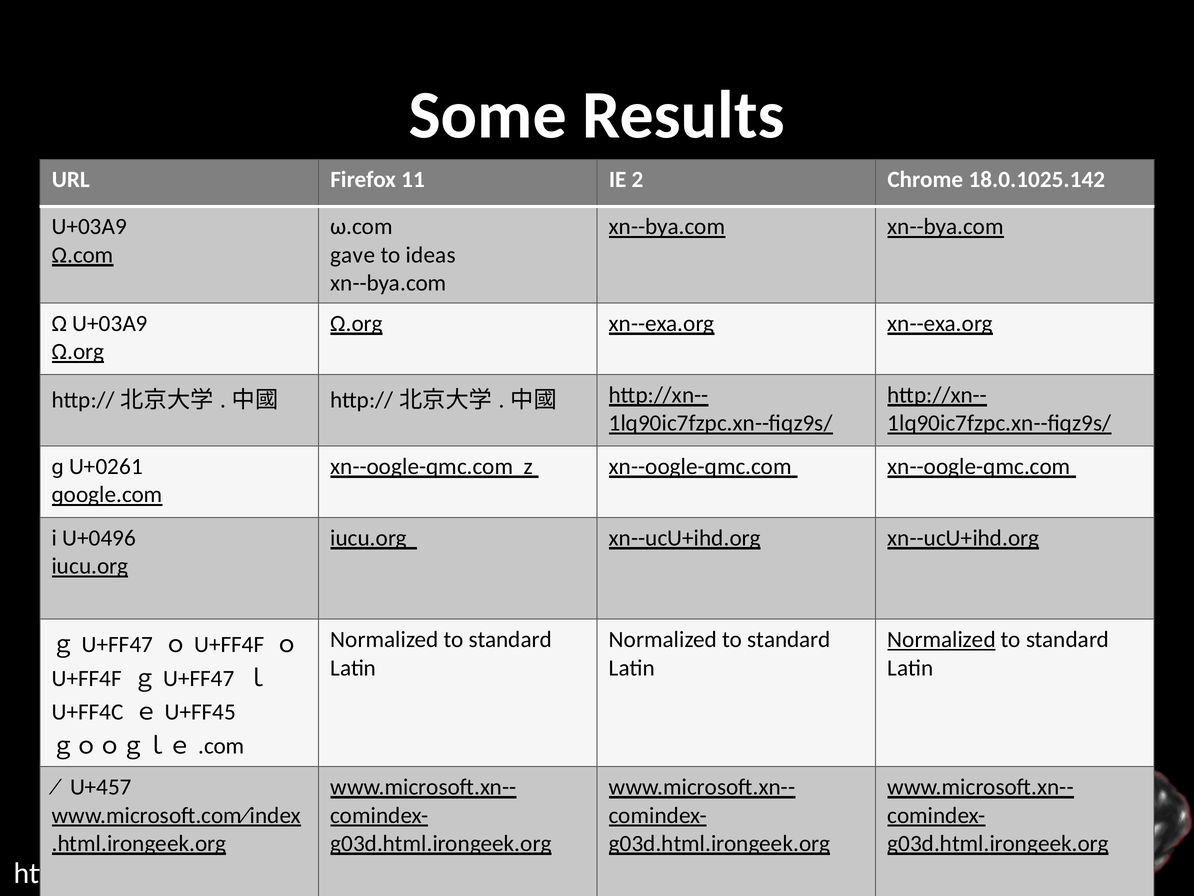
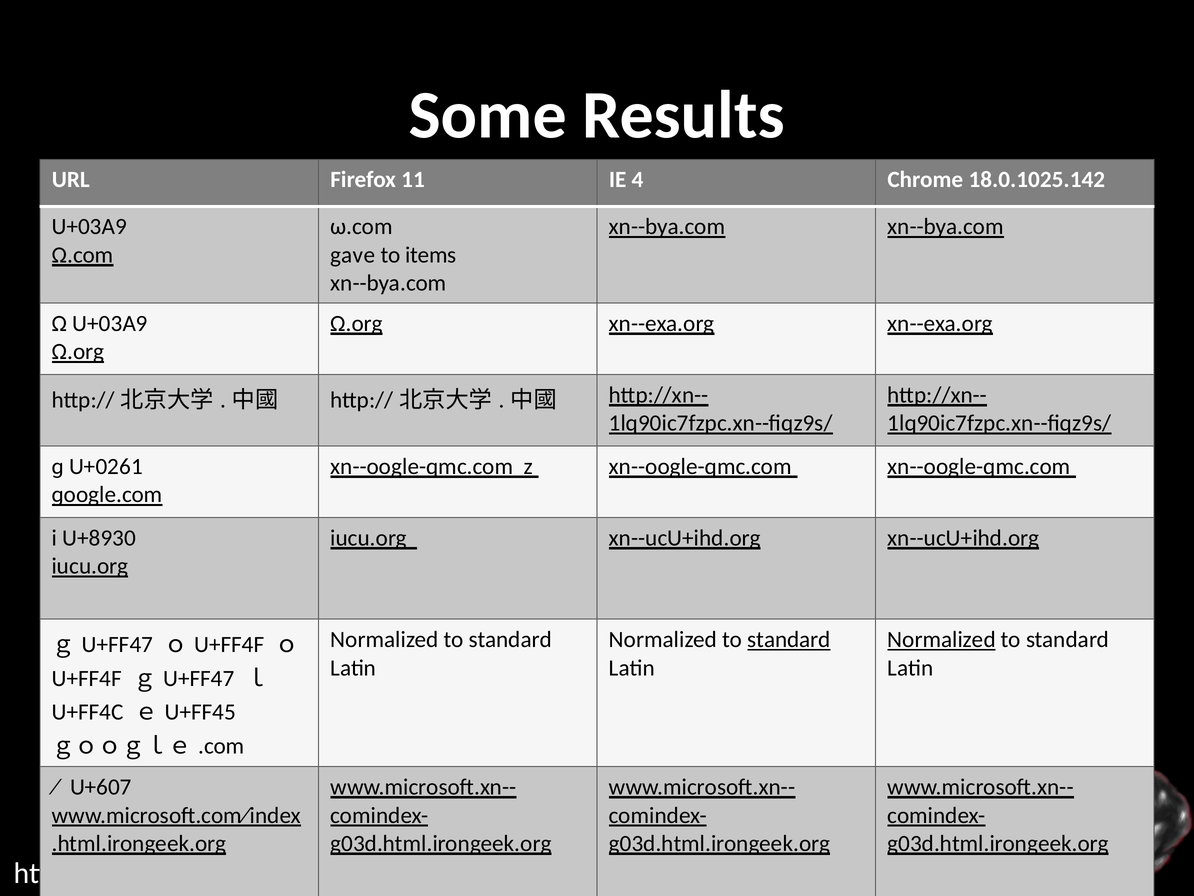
2: 2 -> 4 (637, 180)
ideas: ideas -> items (431, 255)
U+0496: U+0496 -> U+8930 (99, 538)
standard underline: none -> present (789, 639)
U+457: U+457 -> U+607 (101, 787)
